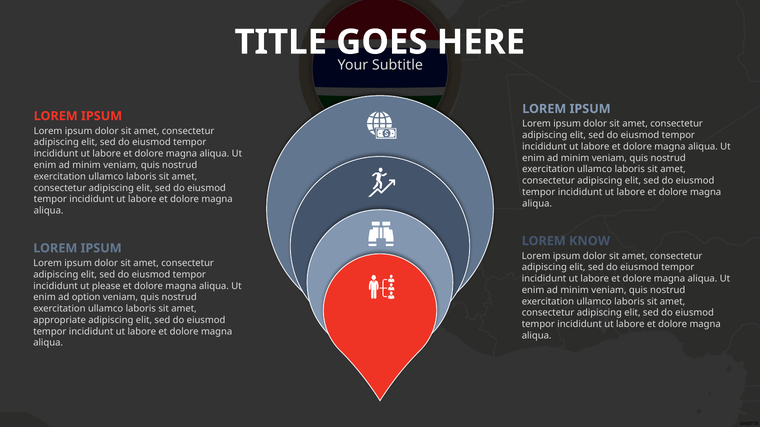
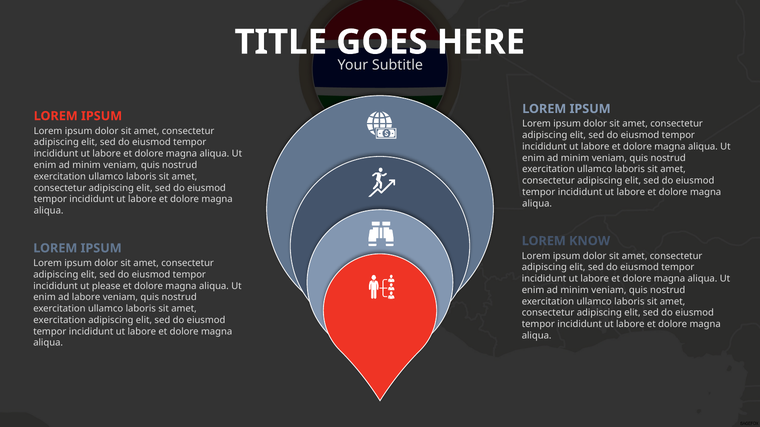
ad option: option -> labore (86, 298)
appropriate: appropriate -> exercitation (60, 320)
